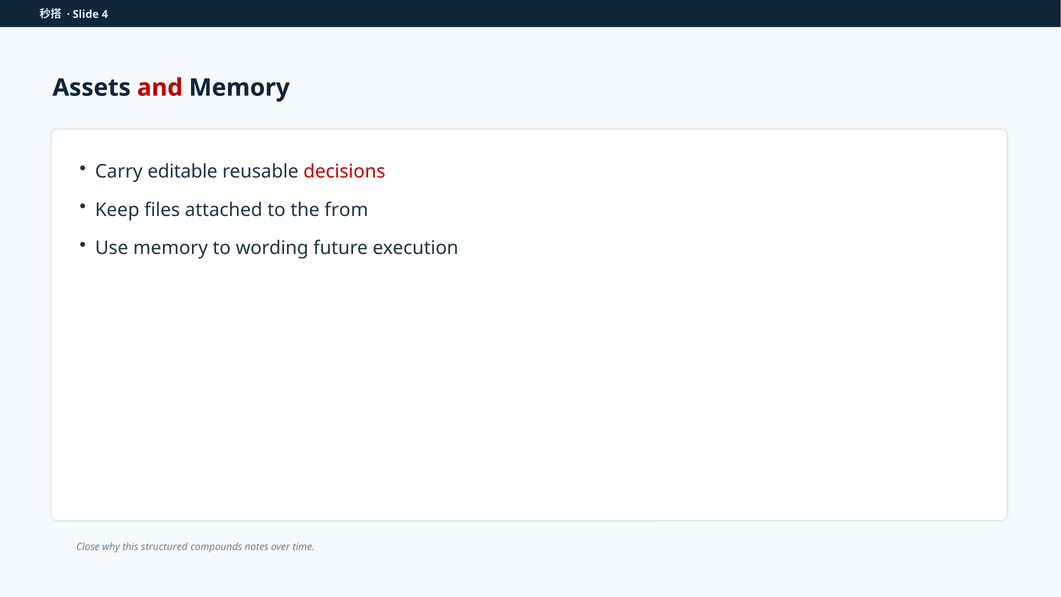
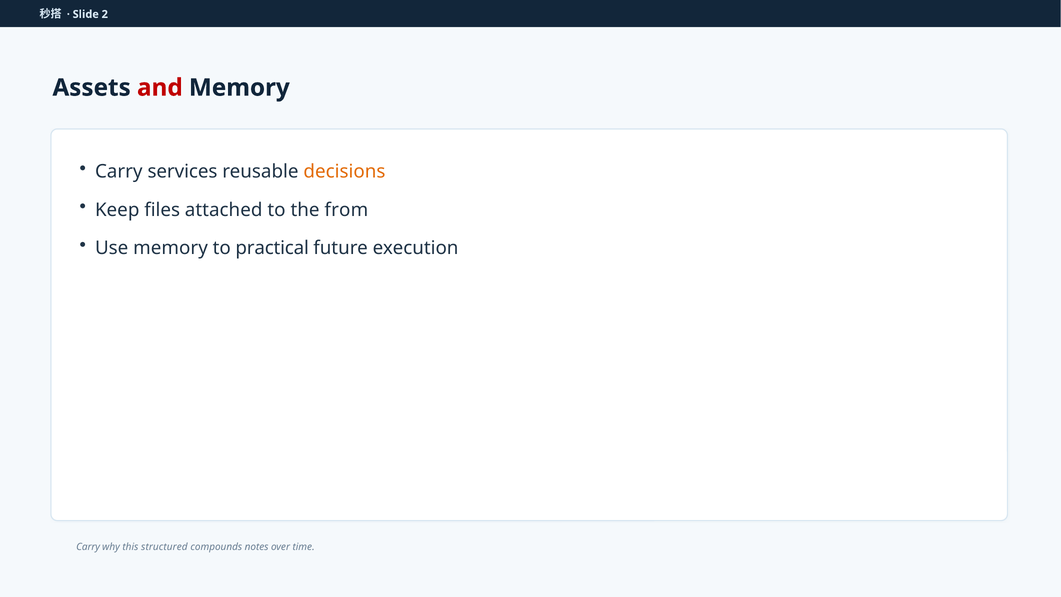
4: 4 -> 2 (105, 14)
editable: editable -> services (182, 172)
decisions colour: red -> orange (344, 172)
wording: wording -> practical (272, 248)
Close: Close -> Carry (88, 547)
